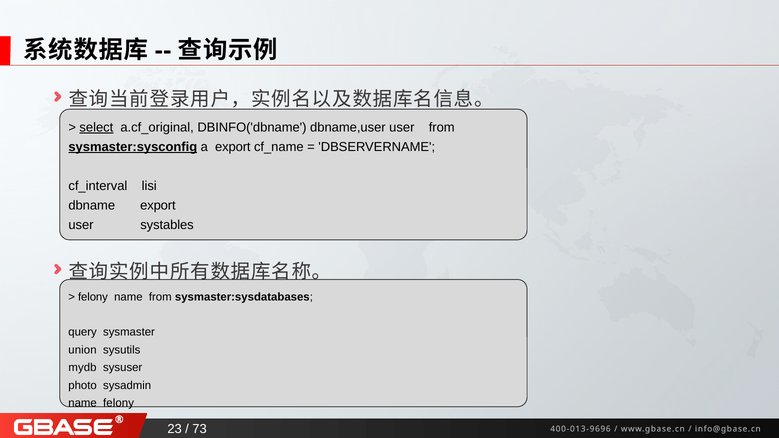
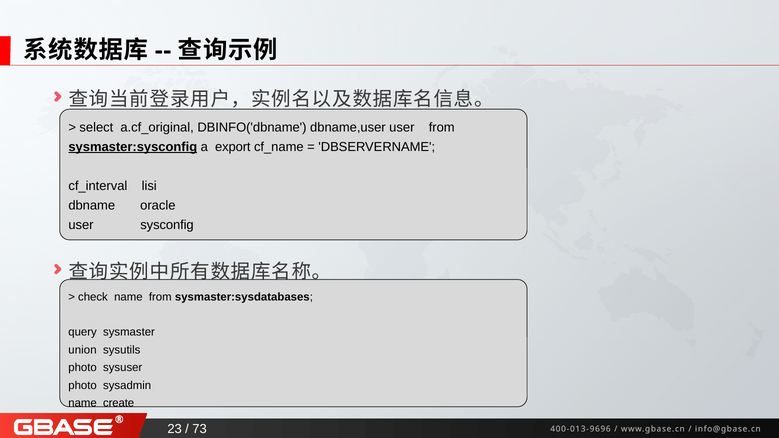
select underline: present -> none (96, 128)
dbname export: export -> oracle (158, 205)
systables: systables -> sysconfig (167, 225)
felony: felony -> check (93, 297)
mydb: mydb -> photo (83, 368)
name felony: felony -> create (119, 403)
